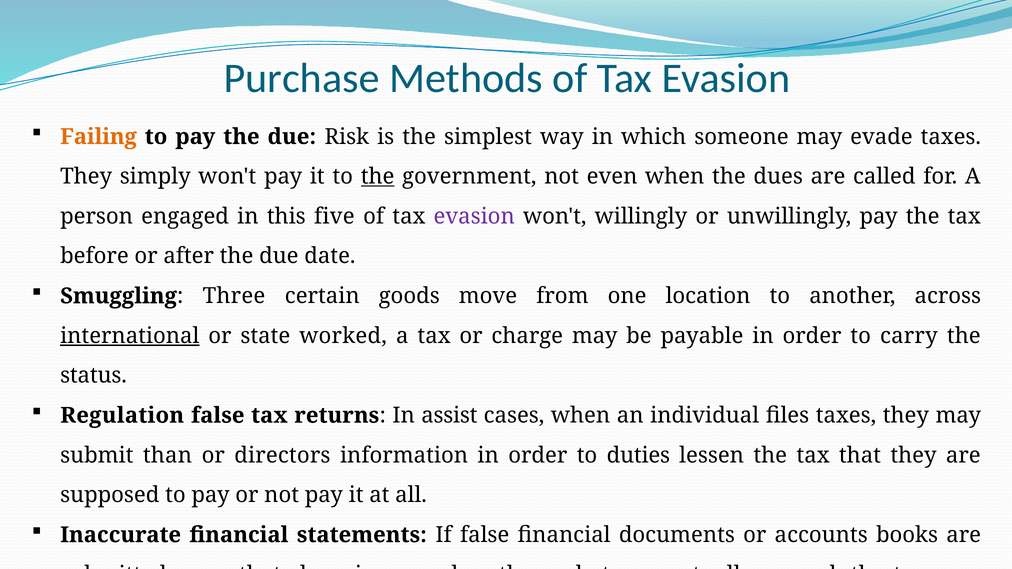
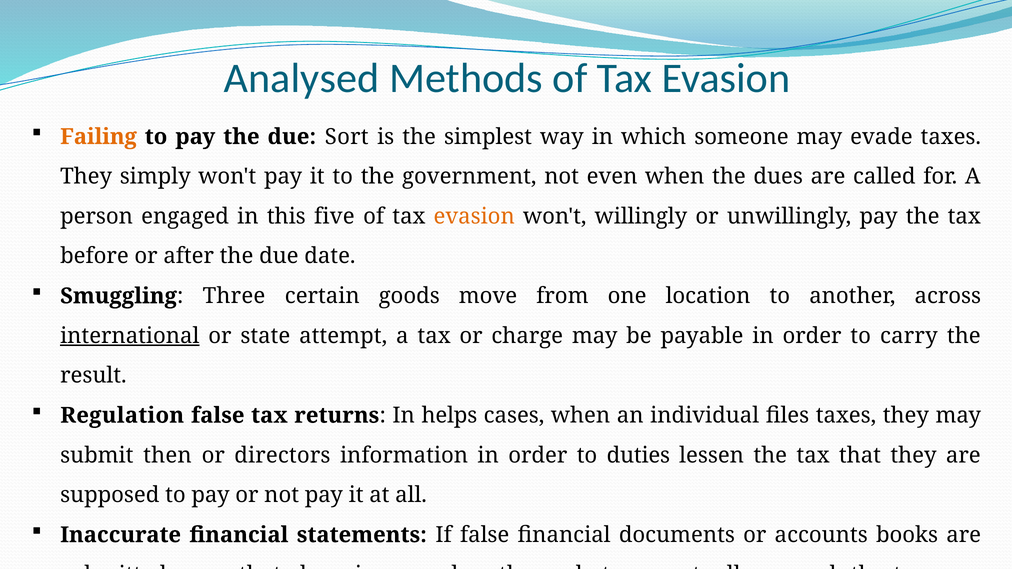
Purchase: Purchase -> Analysed (302, 78)
Risk: Risk -> Sort (347, 137)
the underline: present -> none (378, 177)
evasion colour: purple -> orange (474, 216)
worked: worked -> attempt (343, 336)
status: status -> result (93, 376)
assist: assist -> helps (449, 416)
submit than: than -> then (167, 455)
